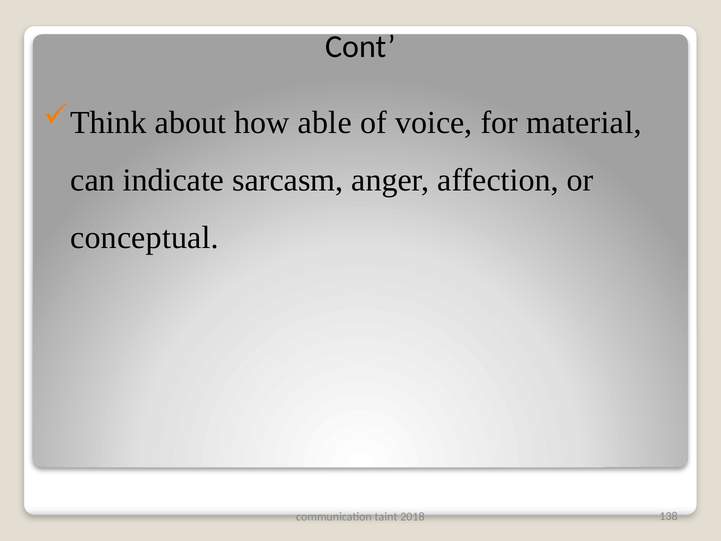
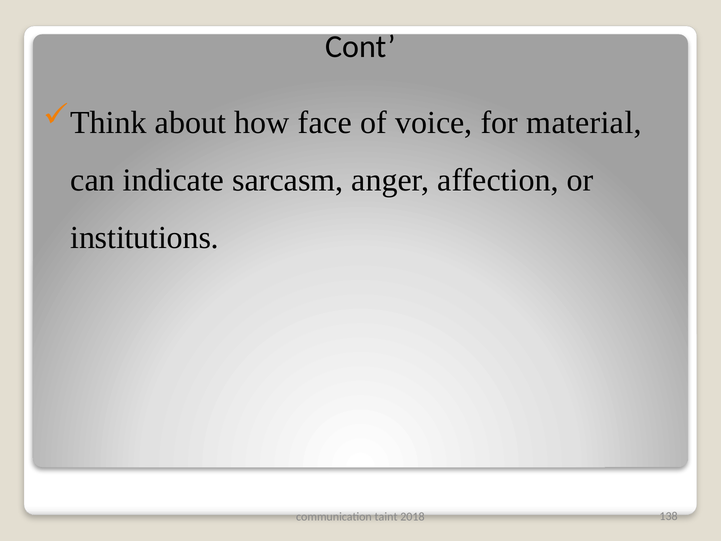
able: able -> face (325, 122)
conceptual: conceptual -> institutions (145, 238)
